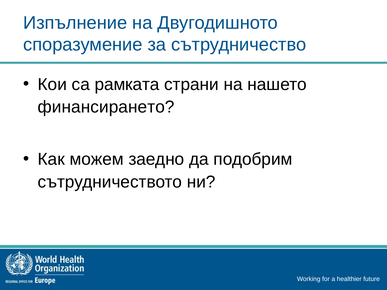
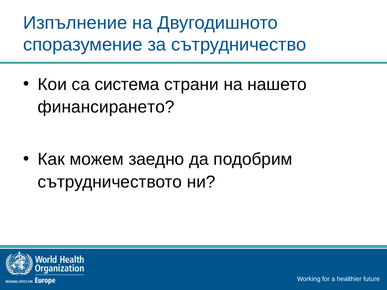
рамката: рамката -> система (127, 84)
